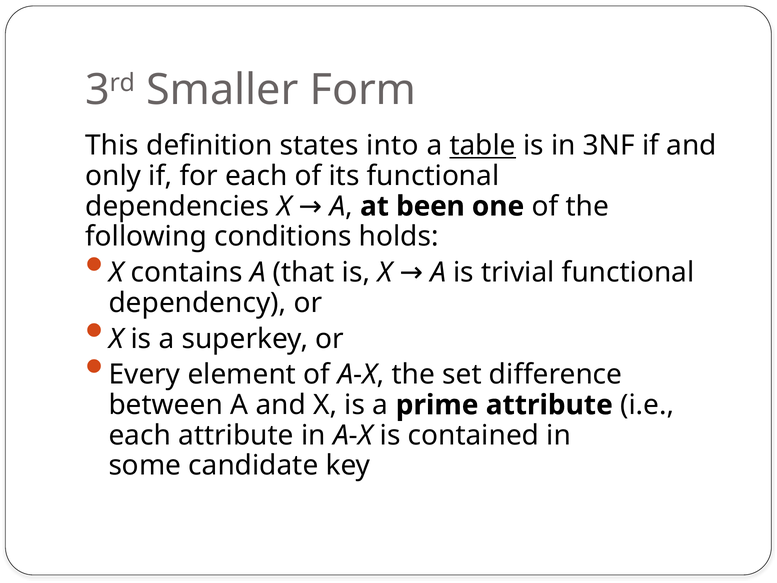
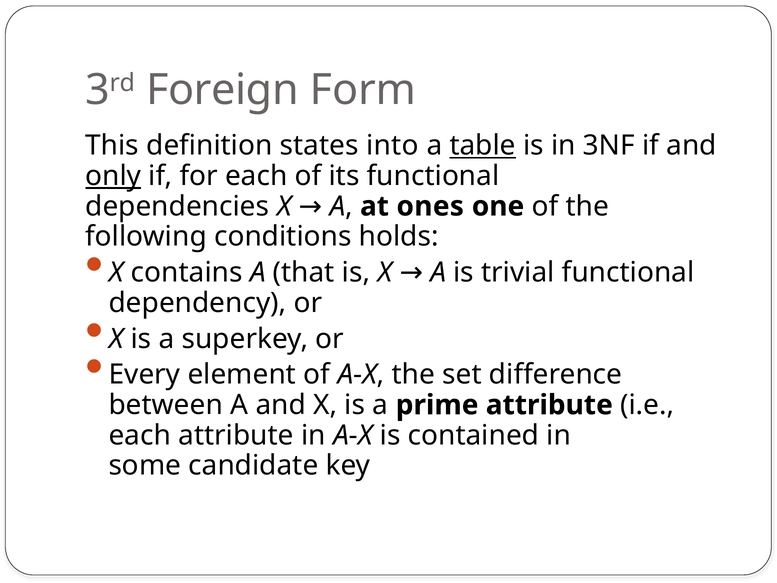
Smaller: Smaller -> Foreign (222, 90)
only underline: none -> present (113, 176)
been: been -> ones (430, 206)
